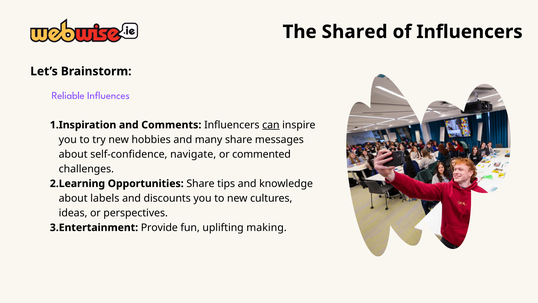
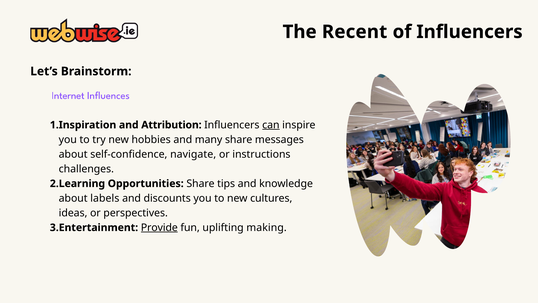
Shared: Shared -> Recent (355, 32)
Reliable: Reliable -> Internet (68, 95)
Comments: Comments -> Attribution (171, 125)
commented: commented -> instructions (261, 154)
Provide underline: none -> present (159, 227)
